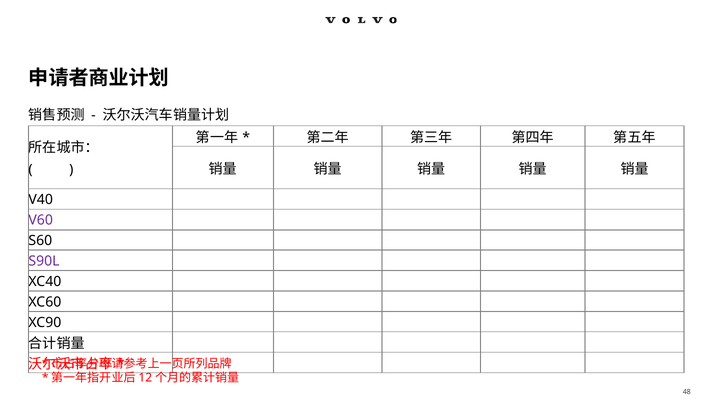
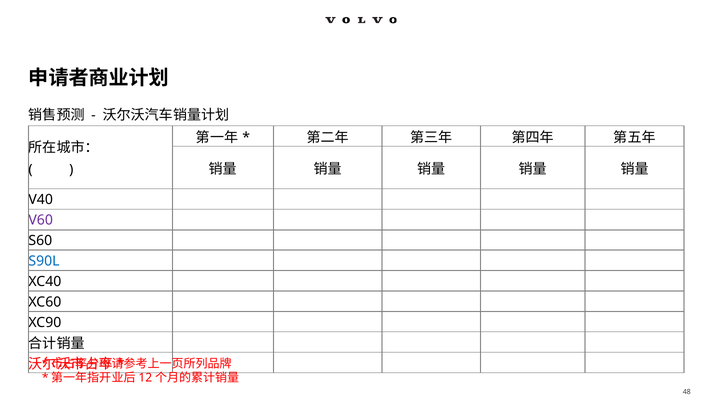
S90L colour: purple -> blue (44, 261)
